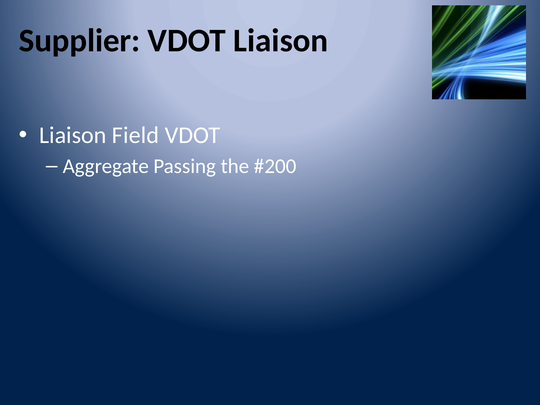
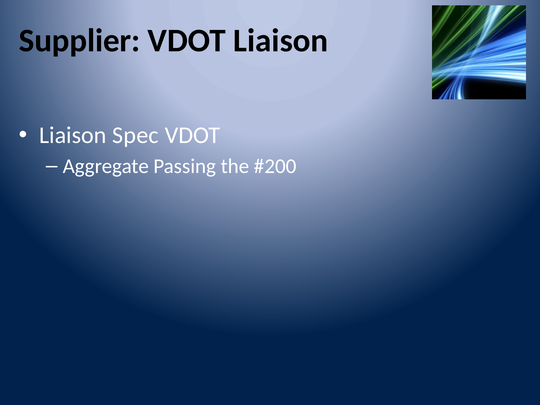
Field: Field -> Spec (135, 135)
